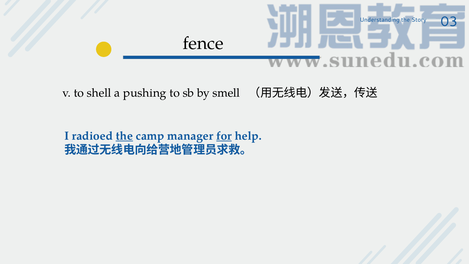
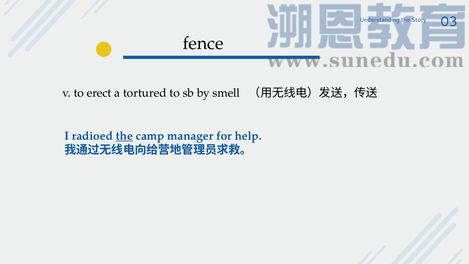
shell: shell -> erect (99, 93)
pushing: pushing -> tortured (145, 93)
for underline: present -> none (224, 136)
